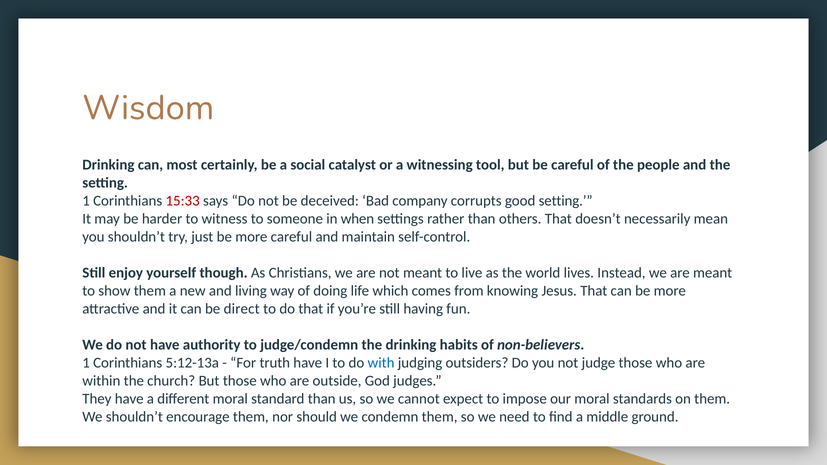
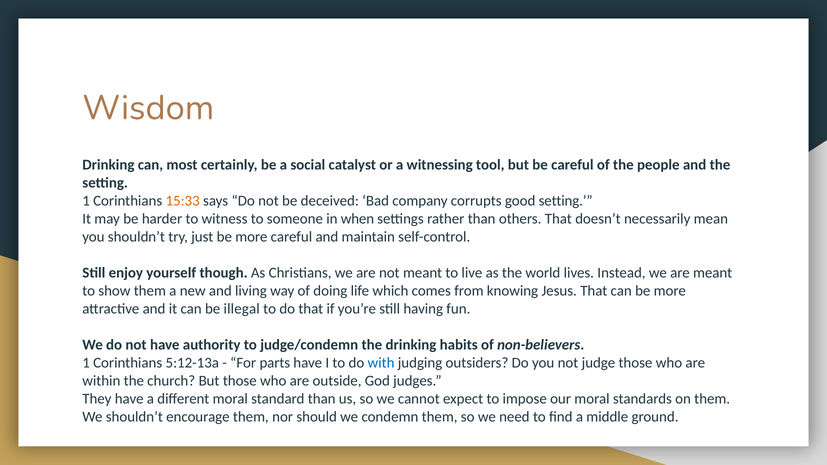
15:33 colour: red -> orange (183, 201)
direct: direct -> illegal (242, 309)
truth: truth -> parts (275, 363)
